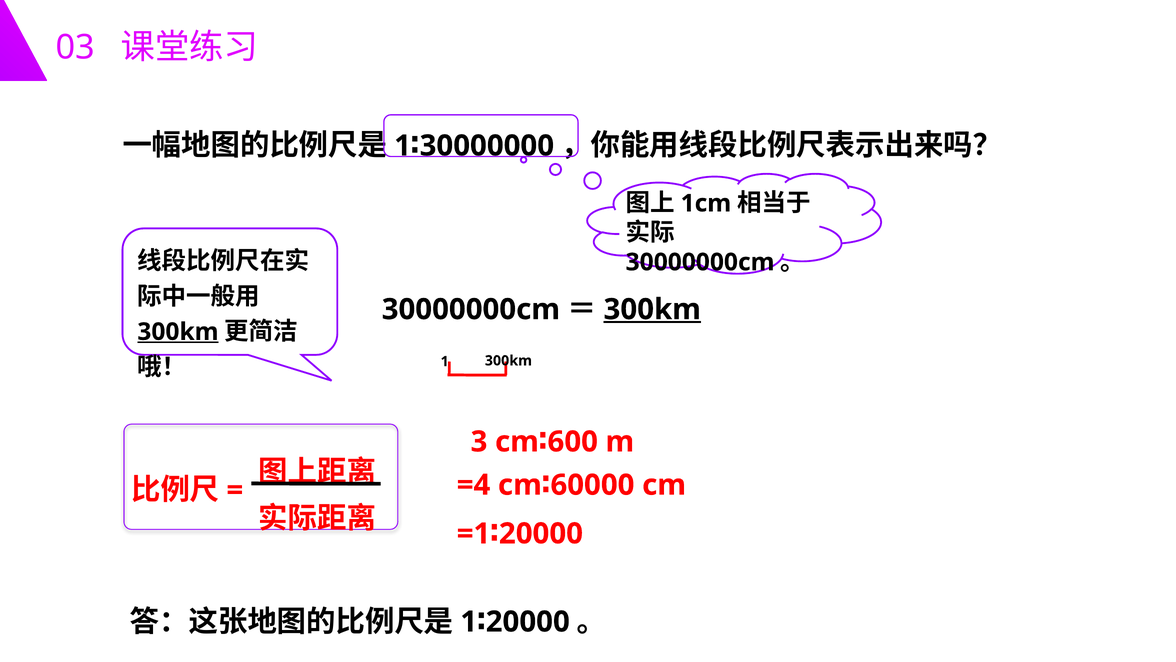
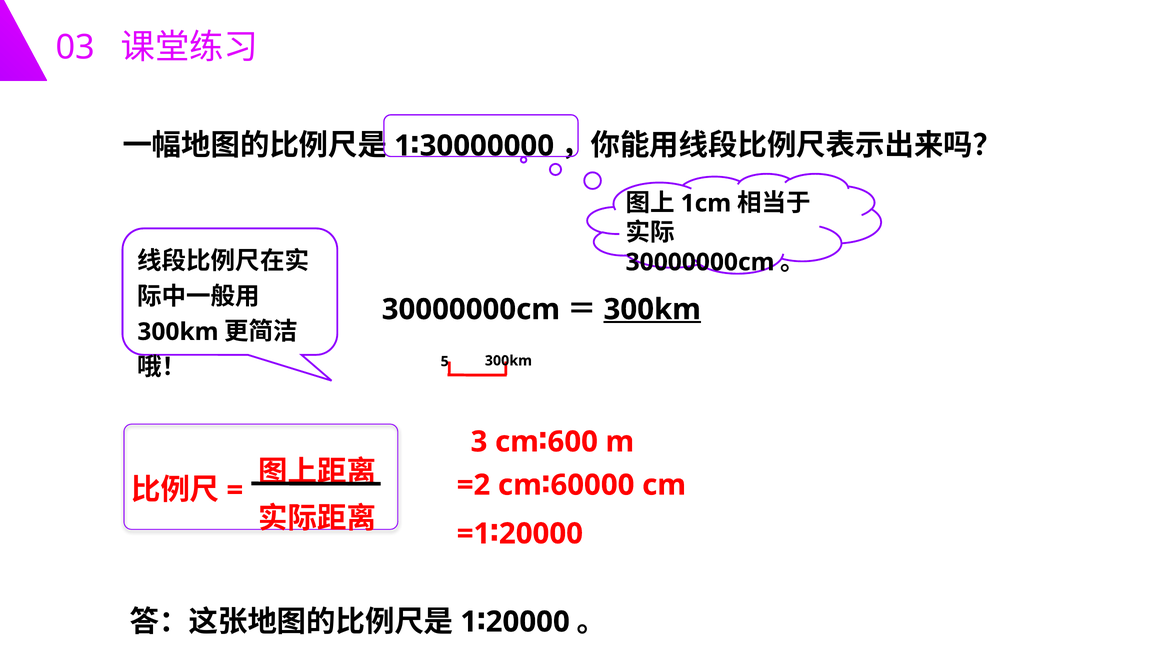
300km underline: present -> none (178, 332)
1: 1 -> 5 (445, 361)
=4: =4 -> =2 (474, 485)
